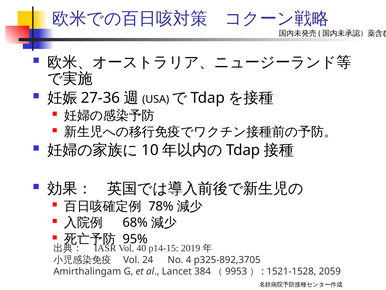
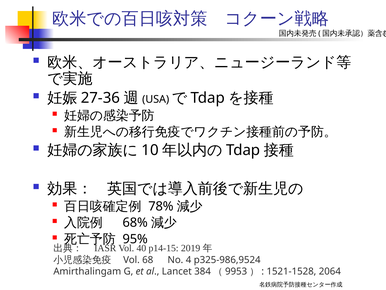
24: 24 -> 68 (148, 259)
p325-892,3705: p325-892,3705 -> p325-986,9524 (227, 259)
2059: 2059 -> 2064 (330, 271)
